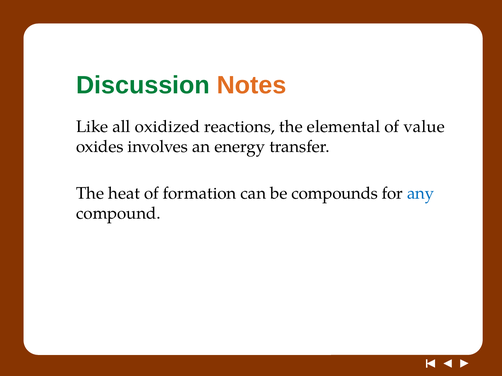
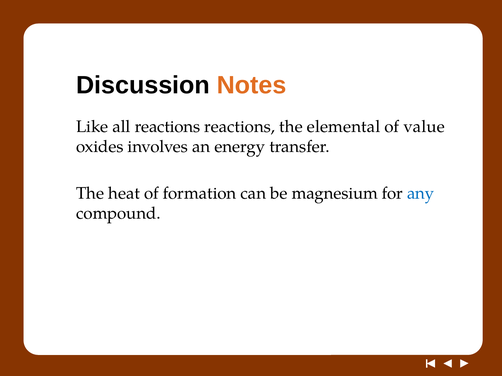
Discussion colour: green -> black (143, 85)
all oxidized: oxidized -> reactions (167, 127)
compounds: compounds -> magnesium (335, 194)
